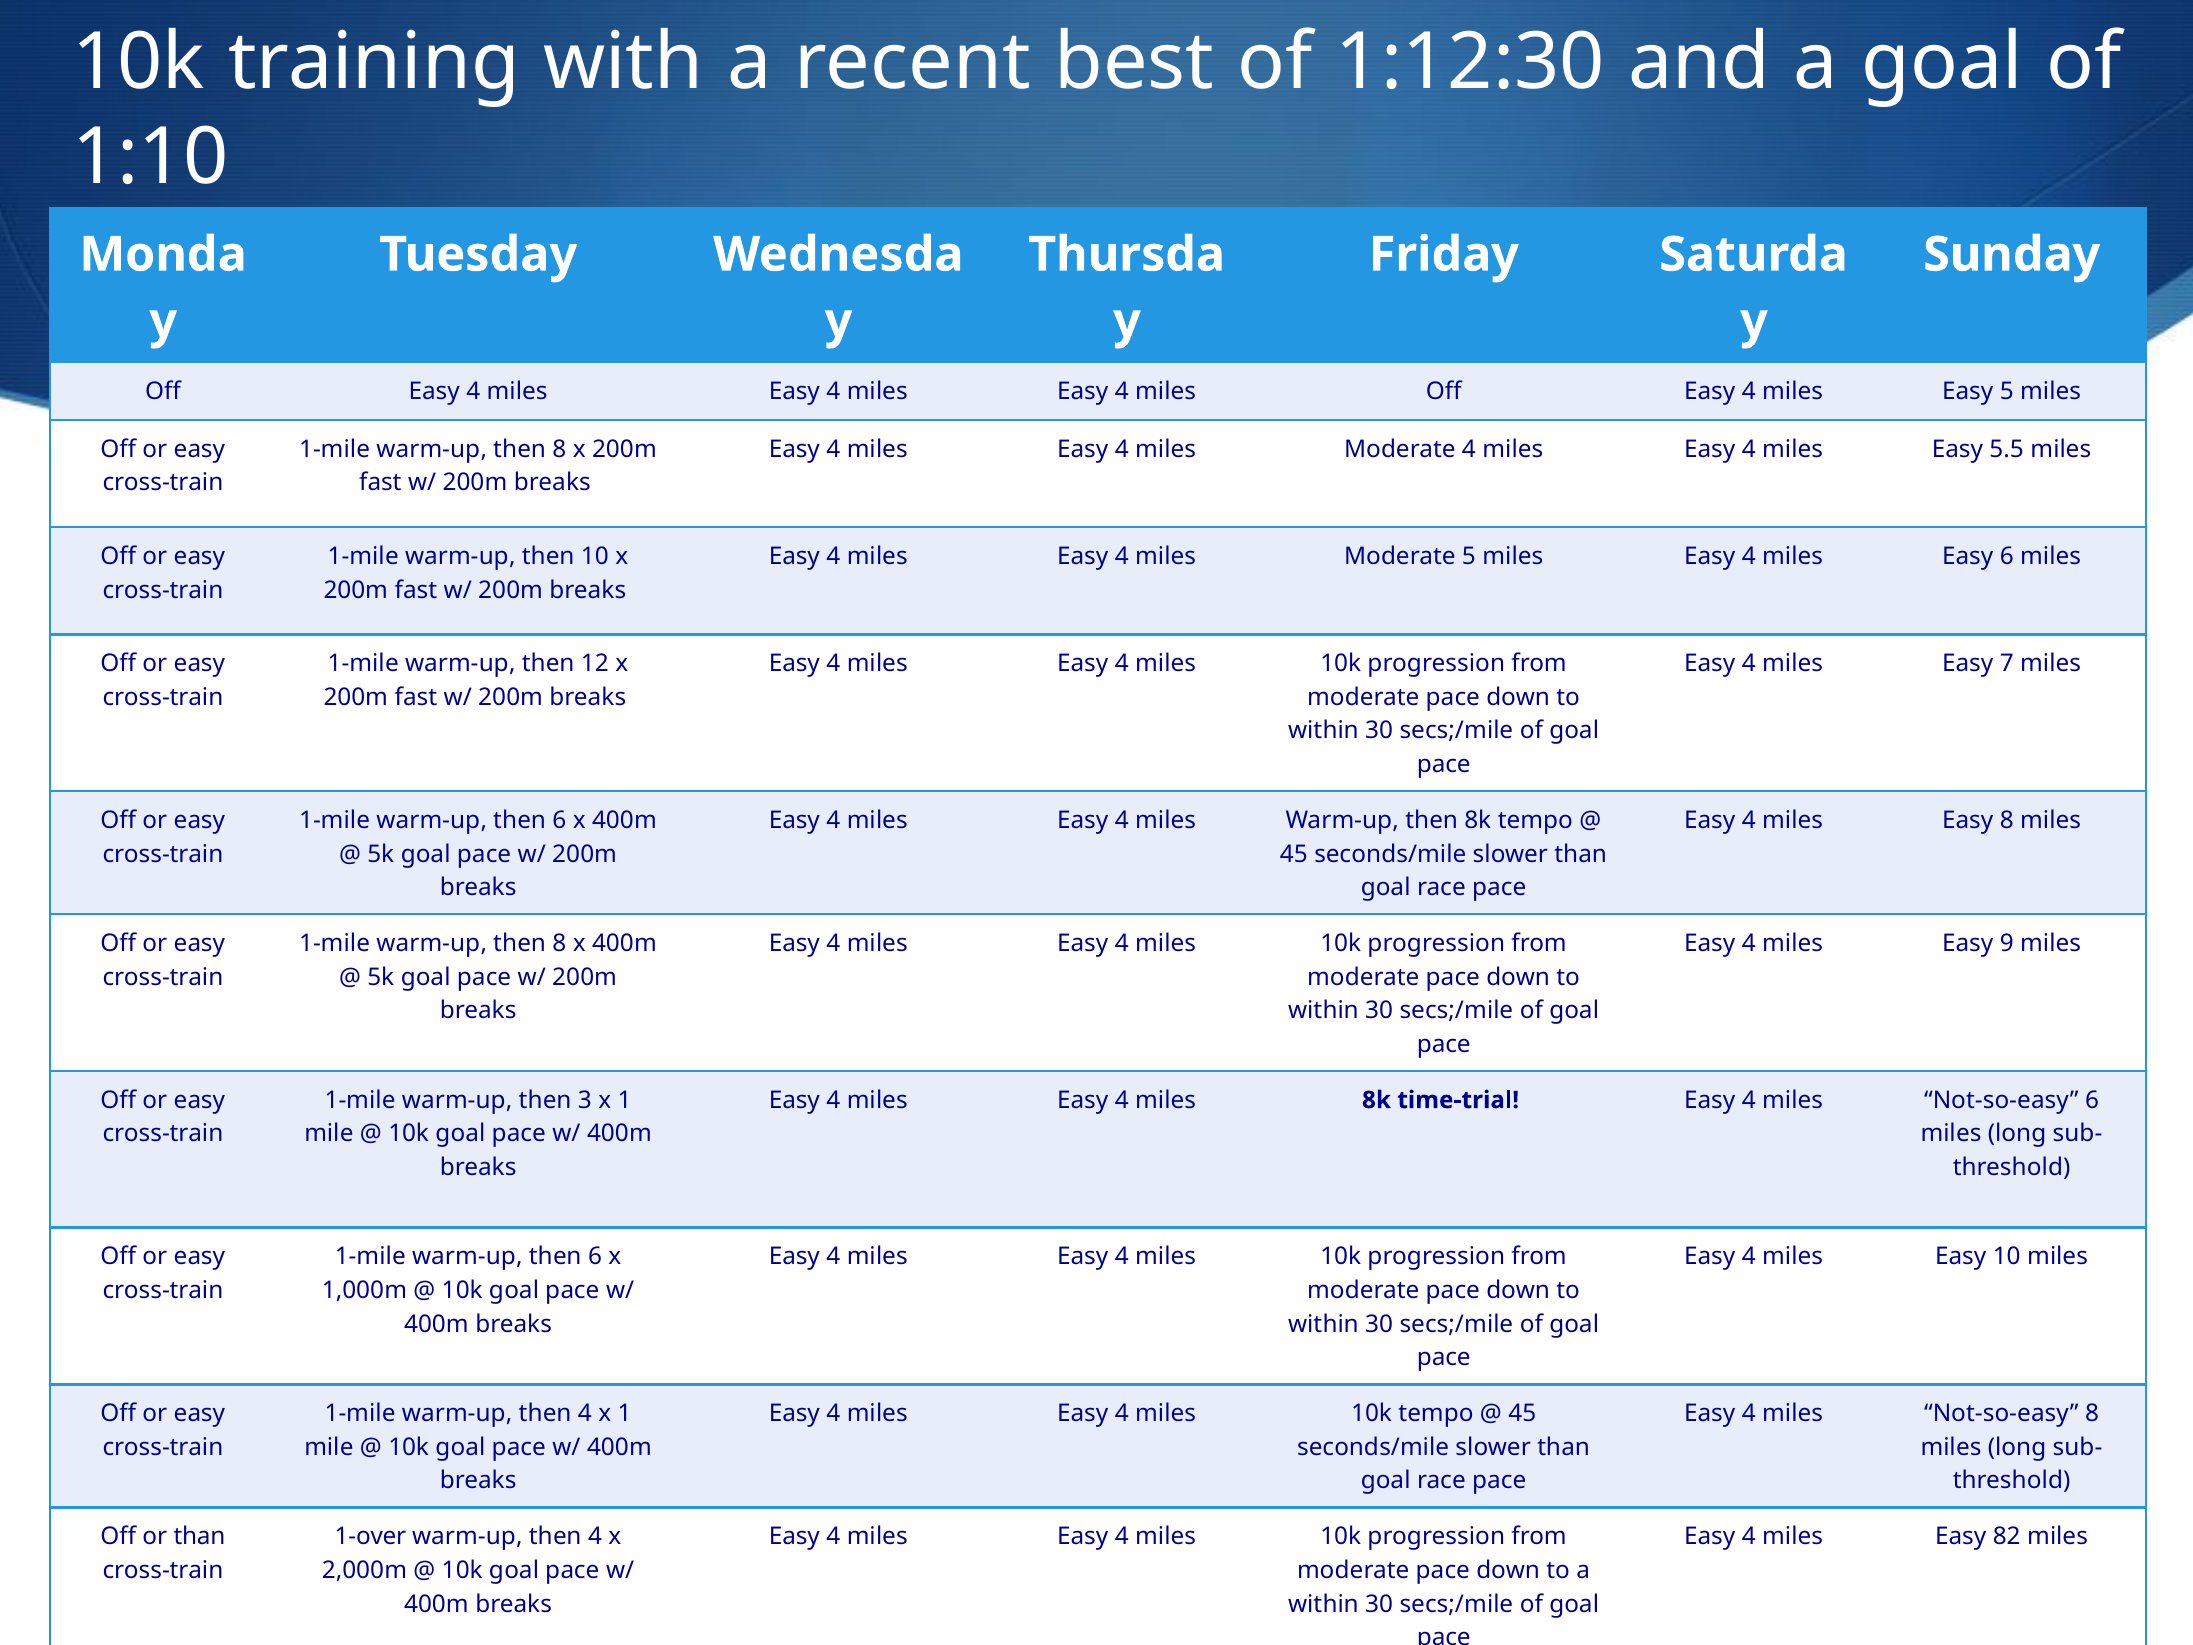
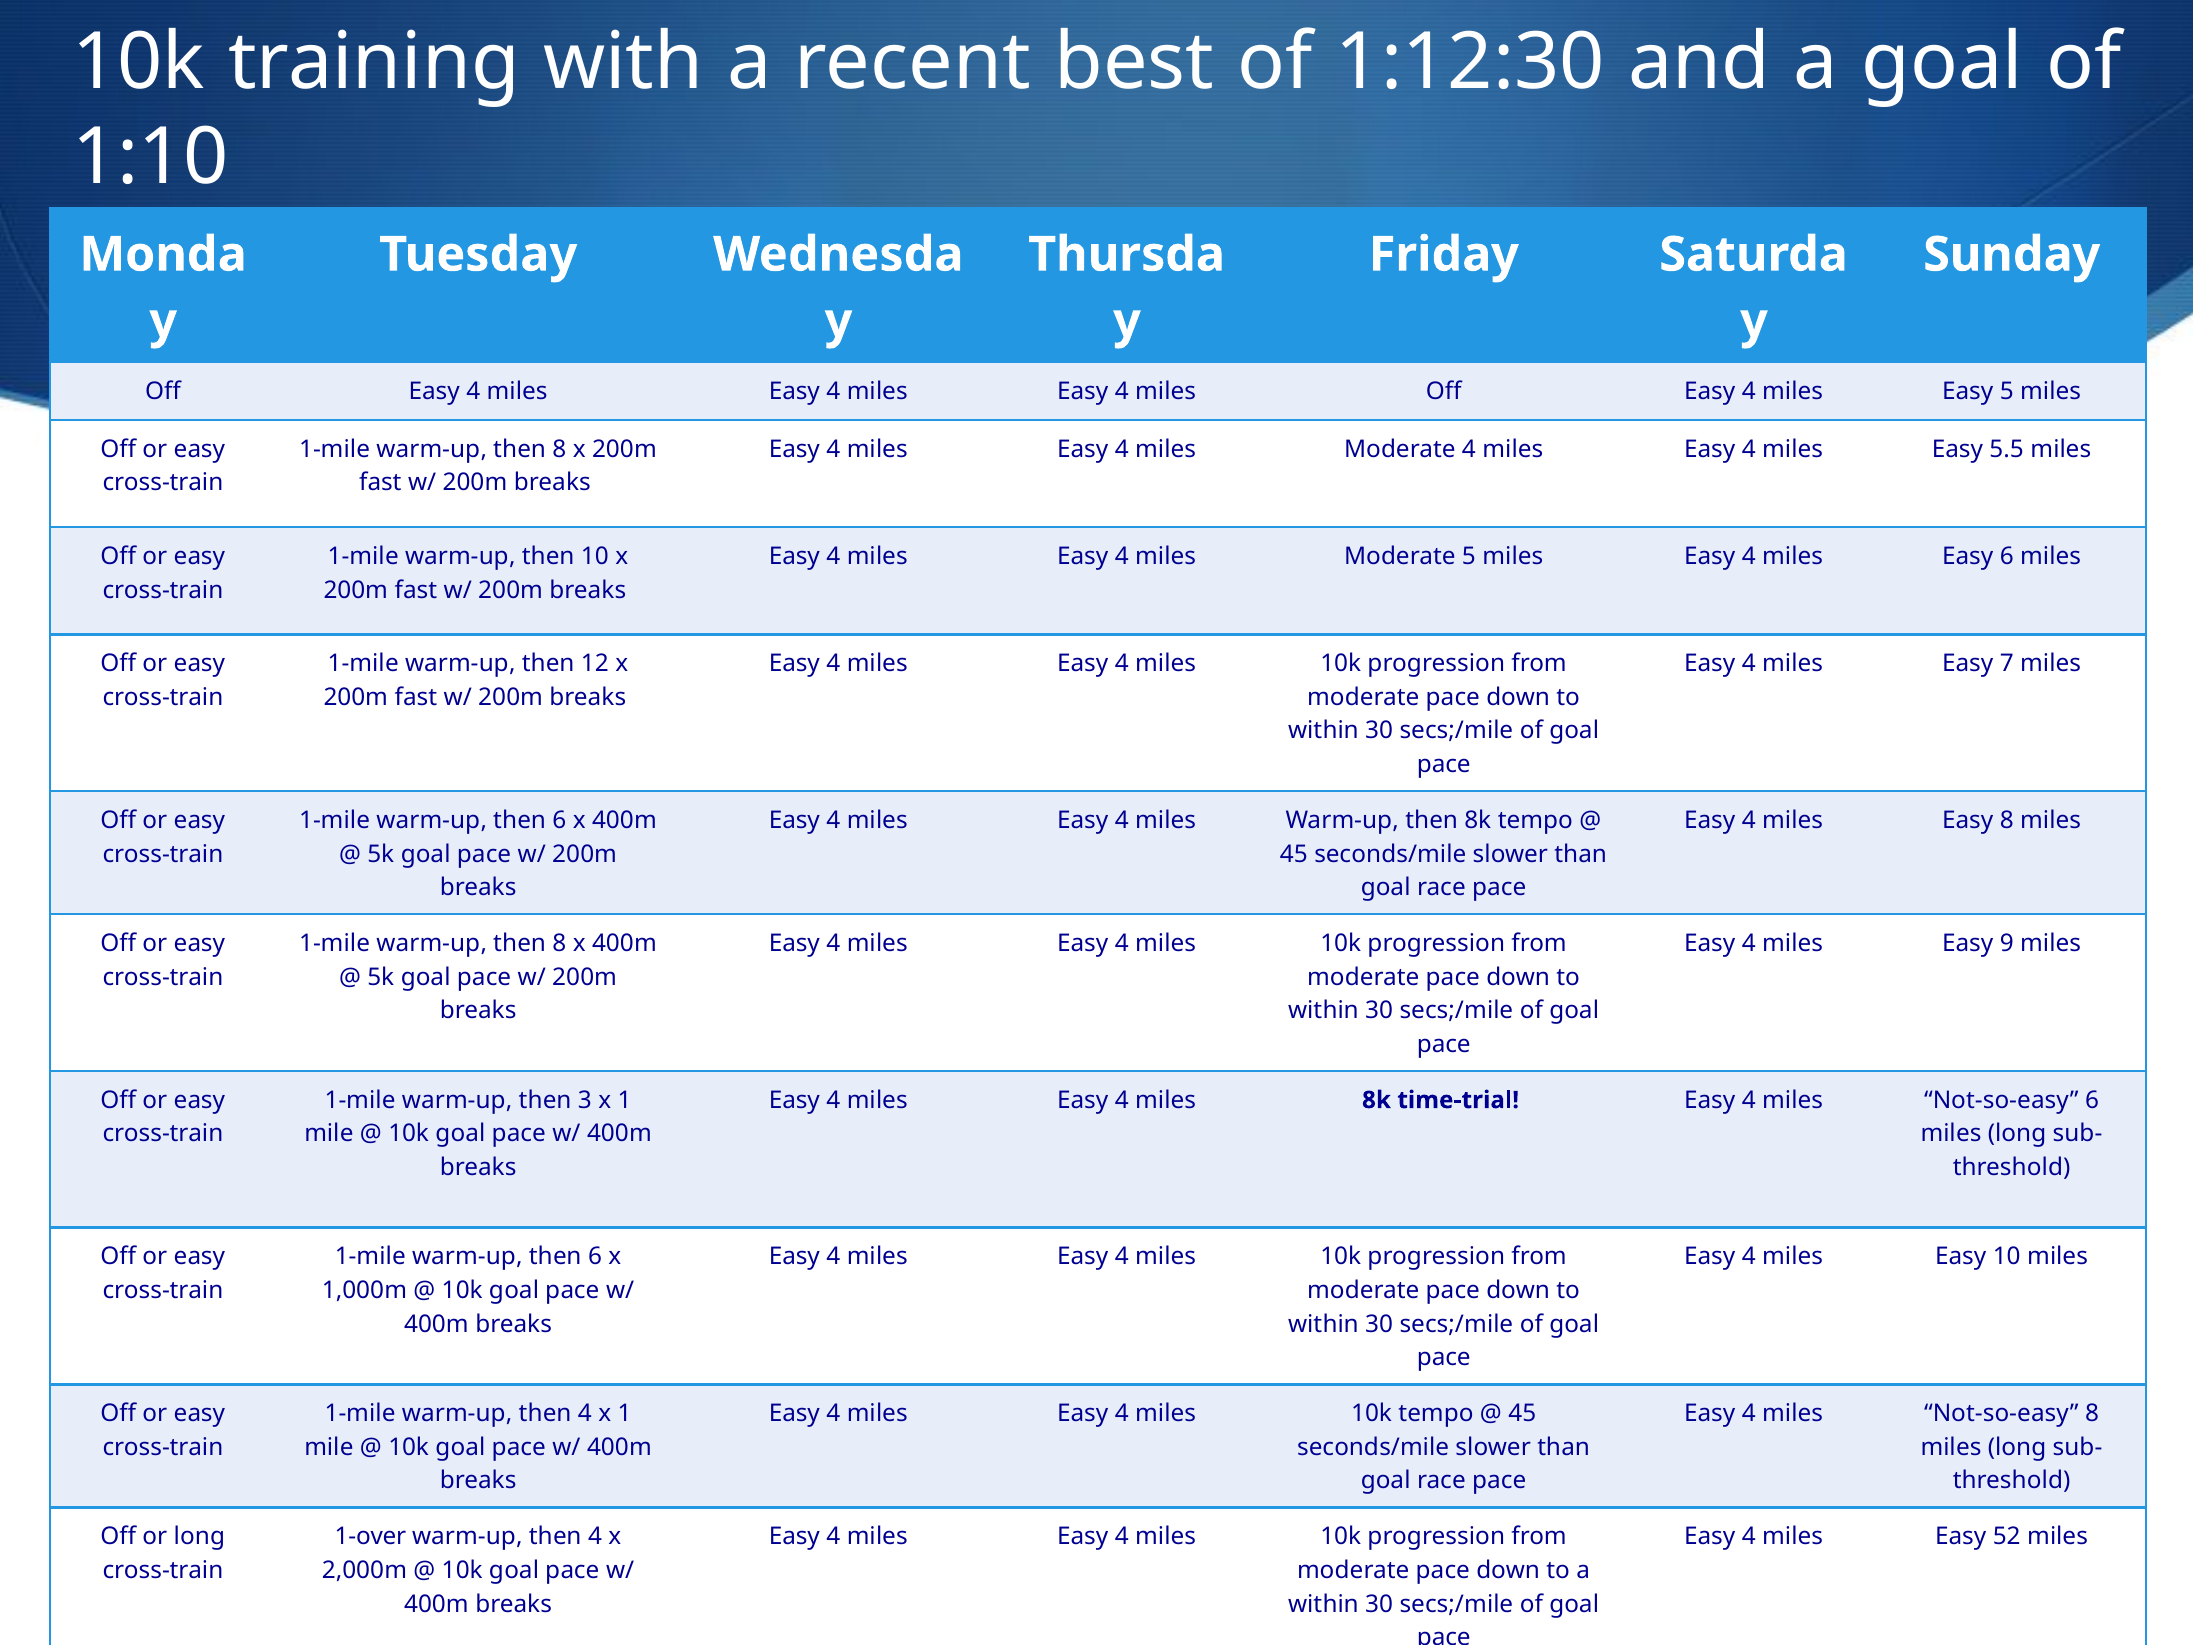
or than: than -> long (199, 1536)
82: 82 -> 52 (2007, 1536)
